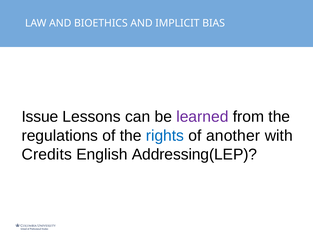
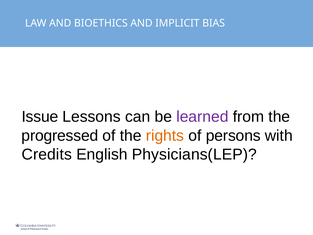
regulations: regulations -> progressed (60, 135)
rights colour: blue -> orange (165, 135)
another: another -> persons (233, 135)
Addressing(LEP: Addressing(LEP -> Physicians(LEP (194, 154)
